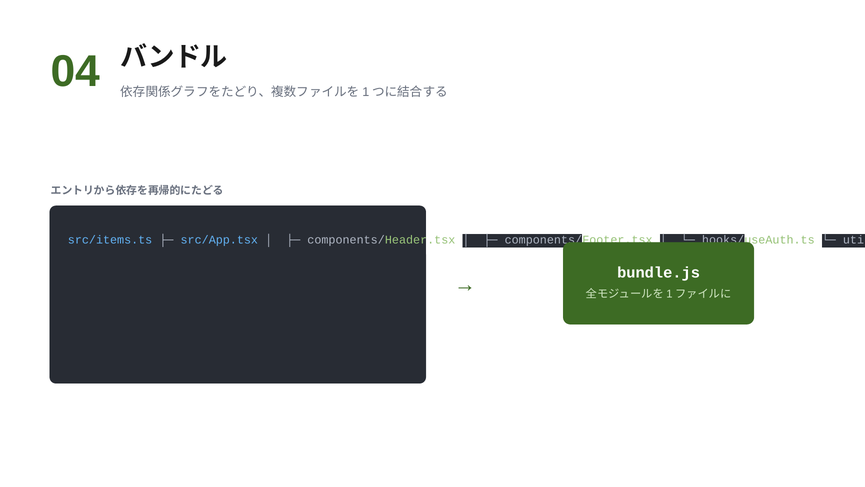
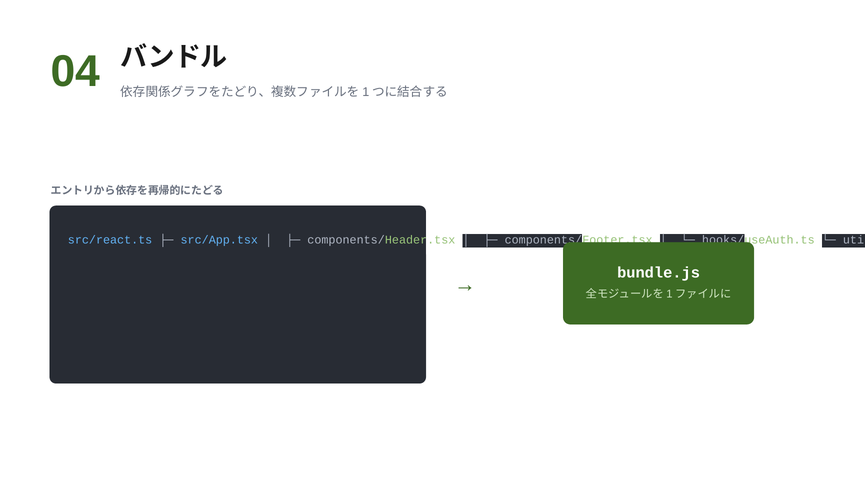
src/items.ts: src/items.ts -> src/react.ts (110, 240)
